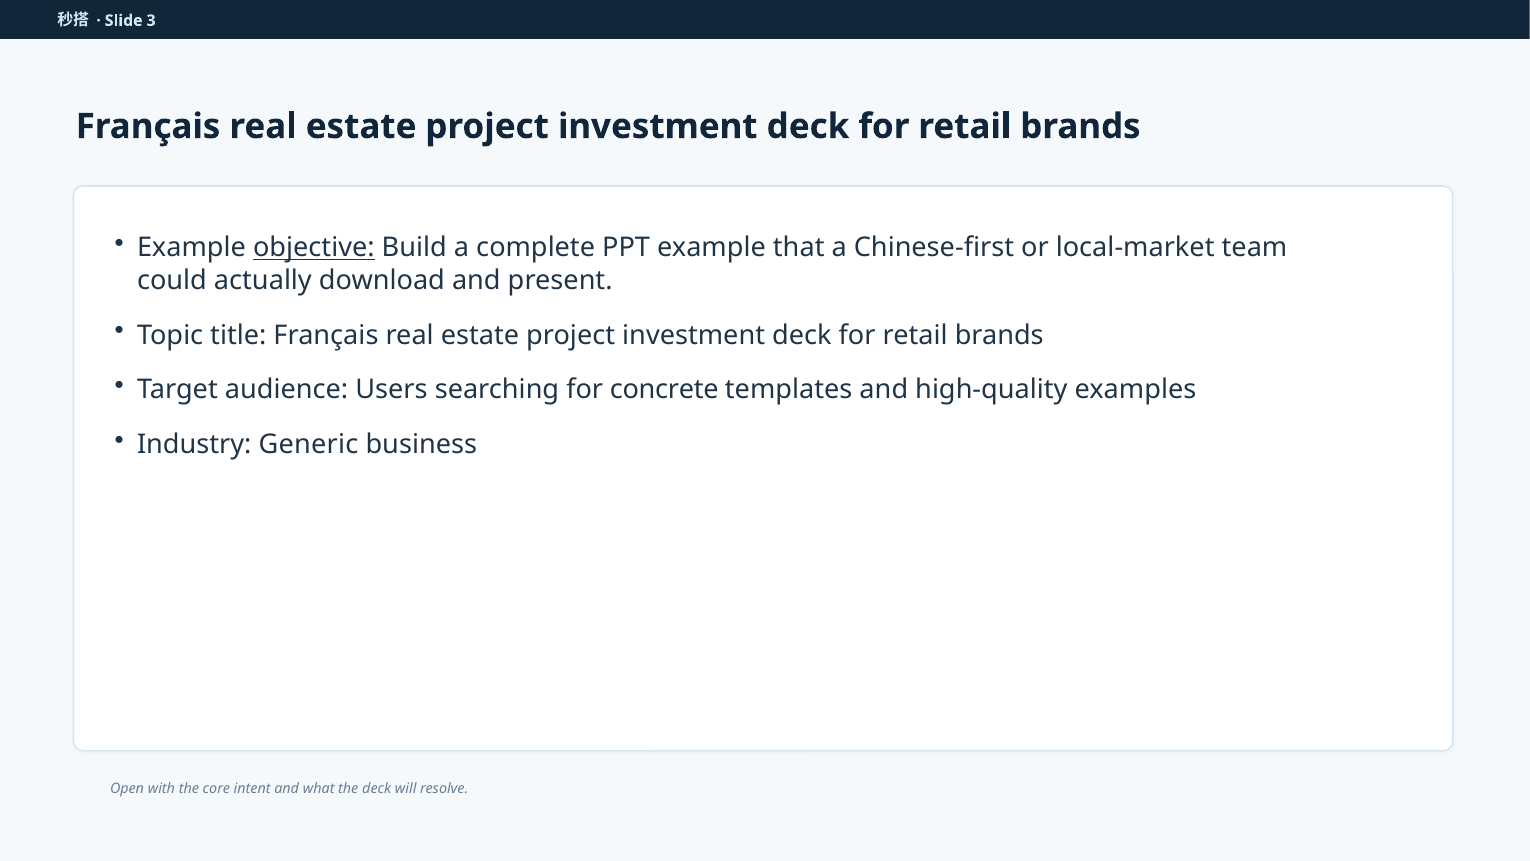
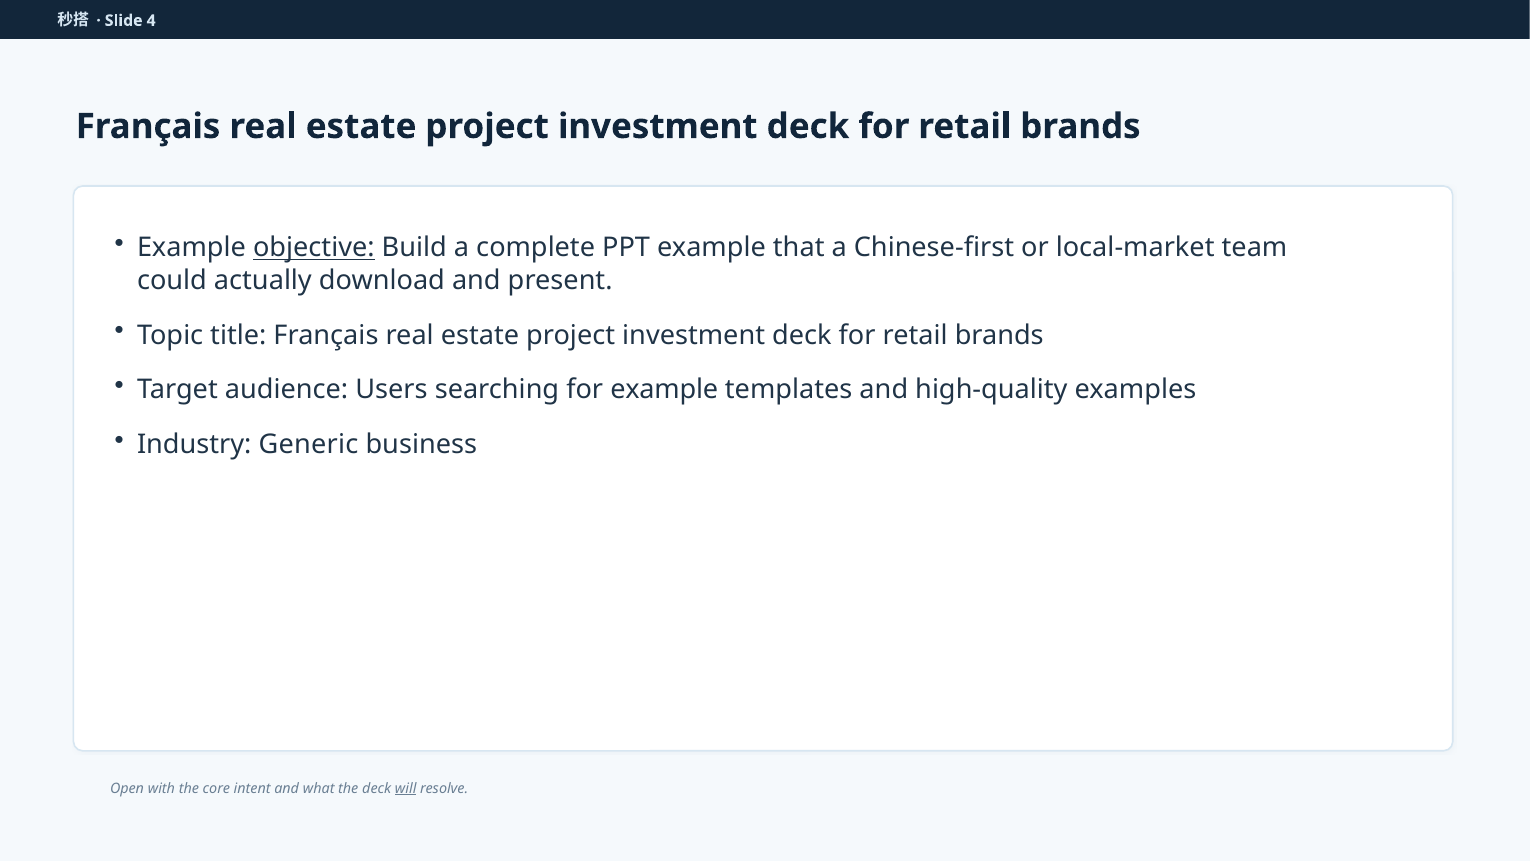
3: 3 -> 4 (151, 21)
for concrete: concrete -> example (664, 390)
will underline: none -> present (406, 788)
